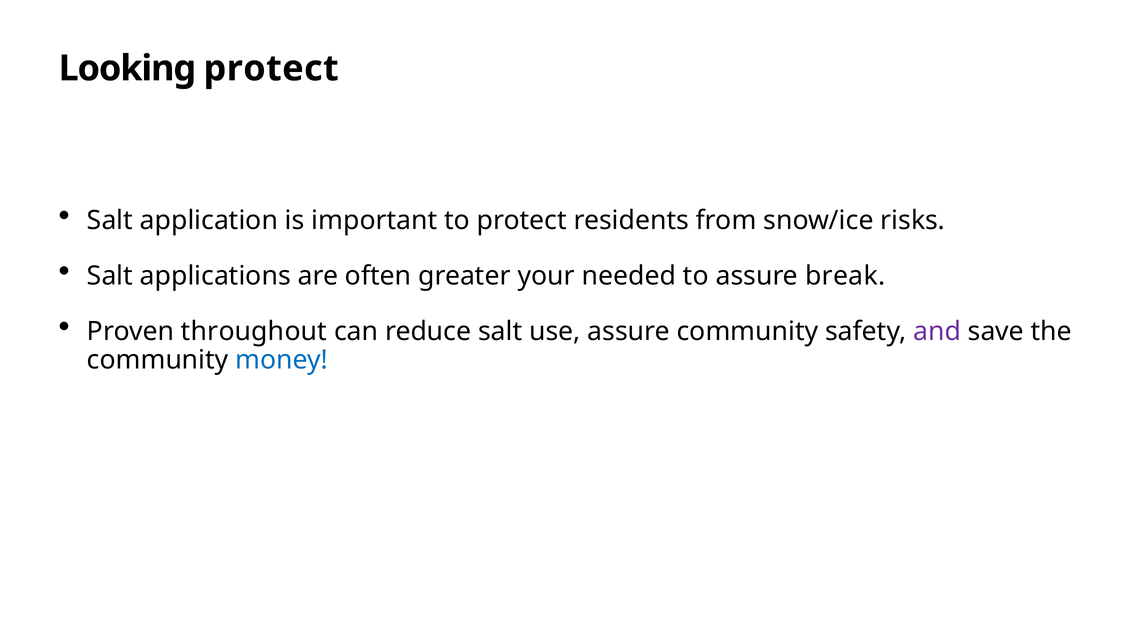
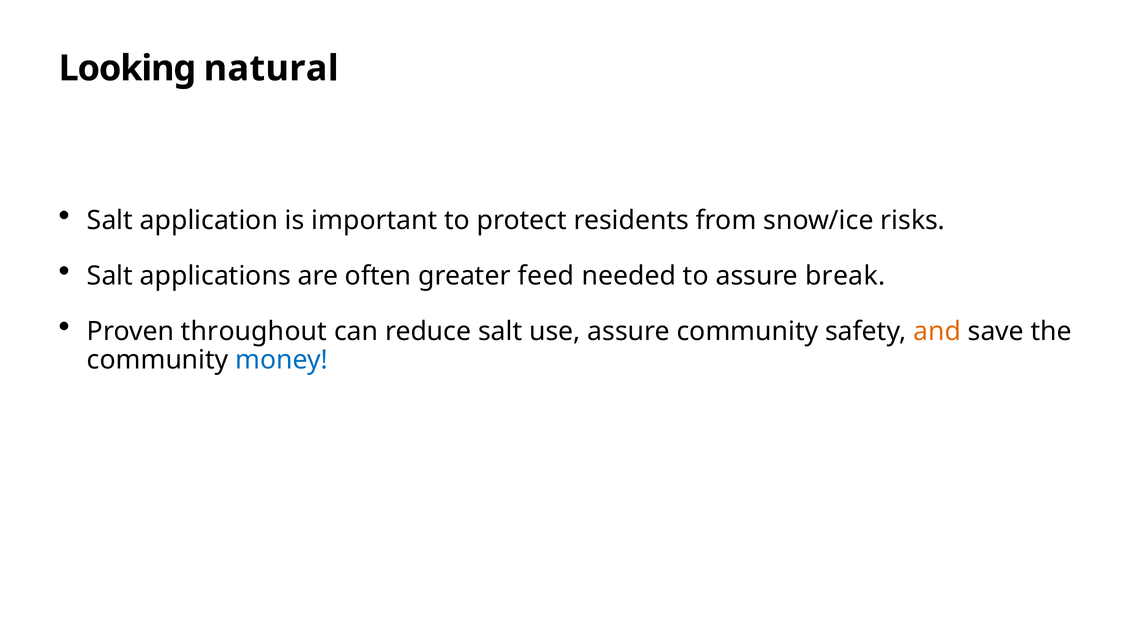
Looking protect: protect -> natural (271, 68)
your: your -> feed (546, 276)
and colour: purple -> orange (937, 331)
